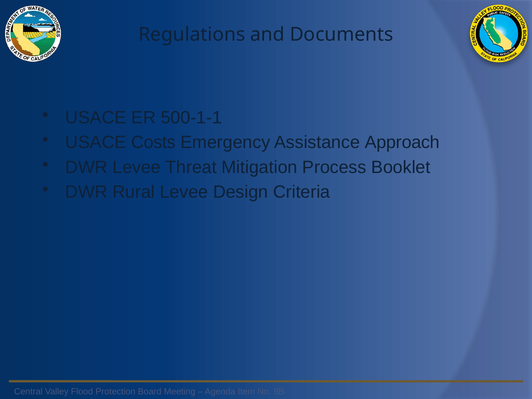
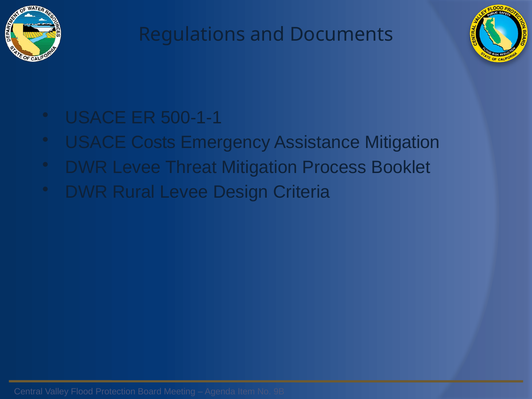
Assistance Approach: Approach -> Mitigation (402, 142)
